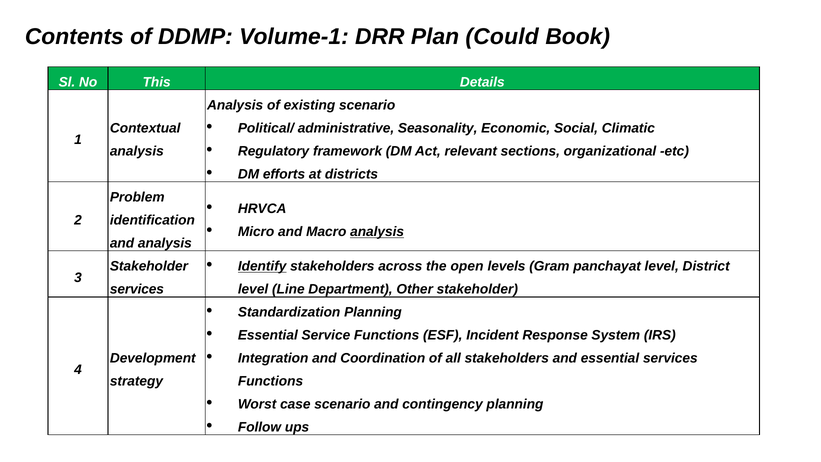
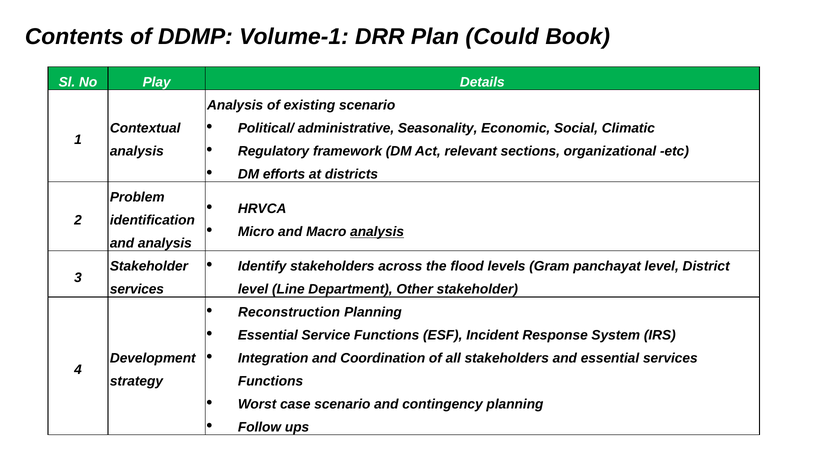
This: This -> Play (157, 82)
Identify underline: present -> none (262, 266)
open: open -> flood (467, 266)
Standardization: Standardization -> Reconstruction (289, 312)
